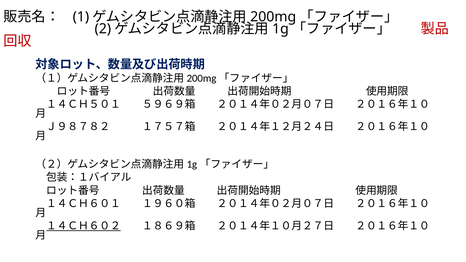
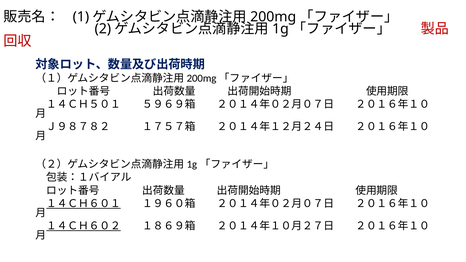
１４ＣＨ６０１ underline: none -> present (84, 204)
